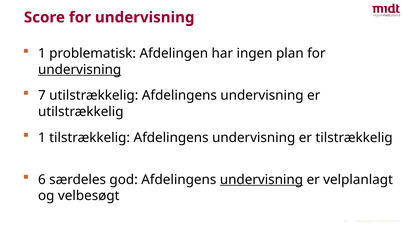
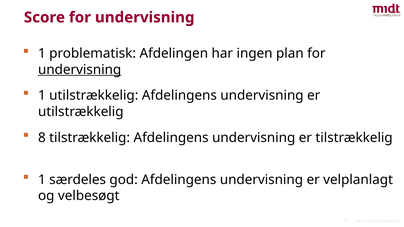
7: 7 -> 1 (42, 96)
1: 1 -> 8 (42, 138)
6: 6 -> 1 (42, 180)
undervisning underline: present -> none (261, 180)
